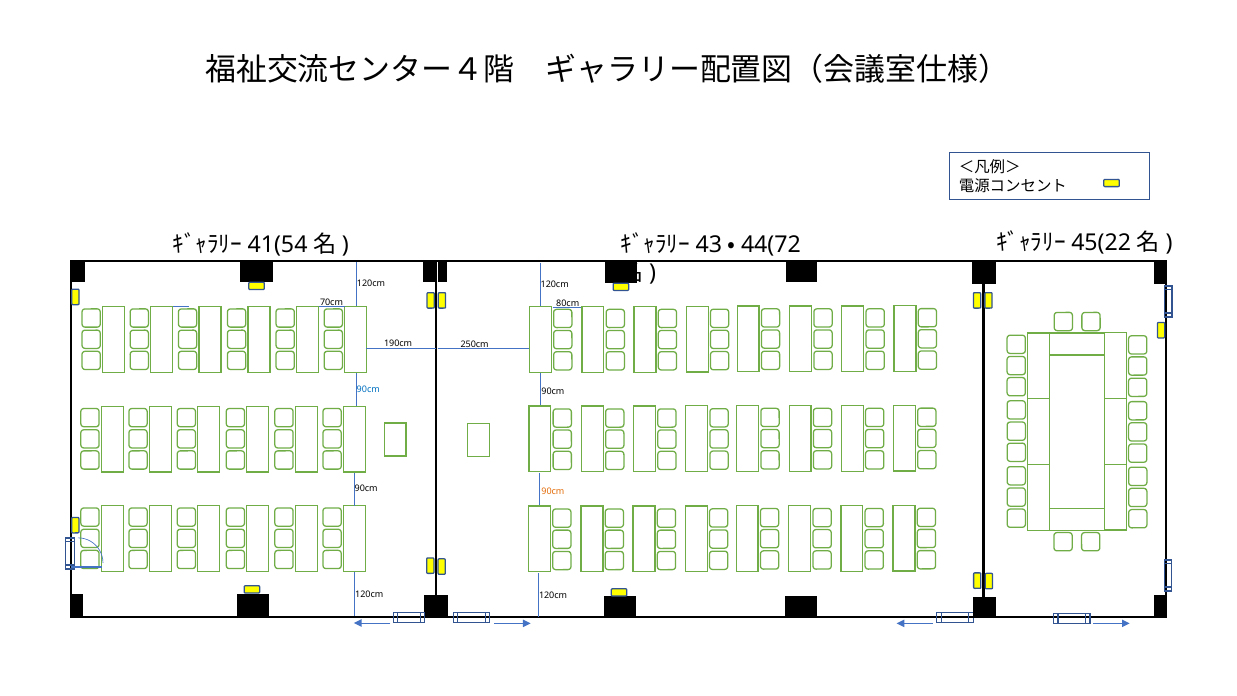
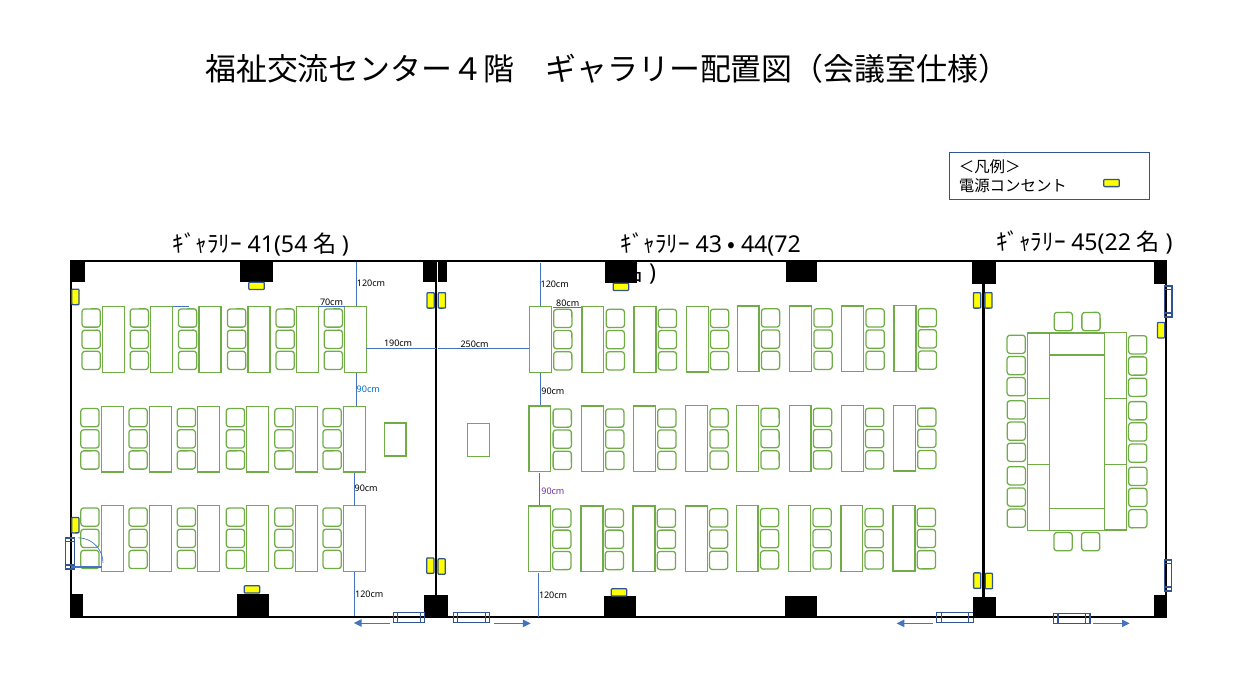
90cm colour: orange -> purple (553, 491)
